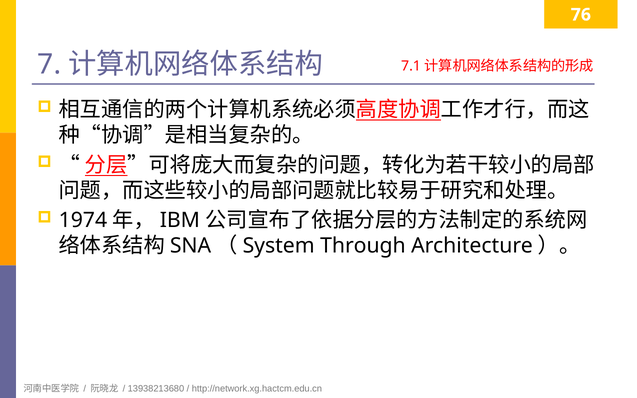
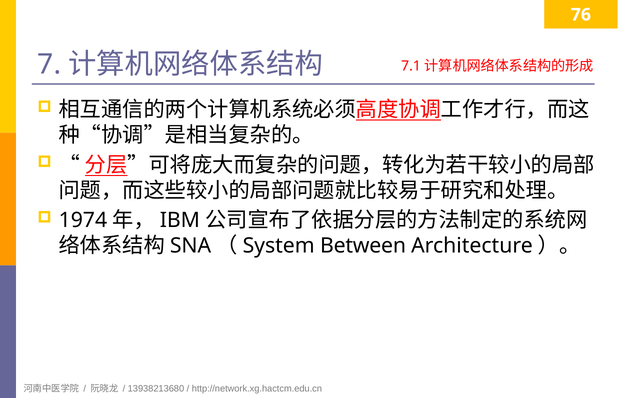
Through: Through -> Between (363, 246)
